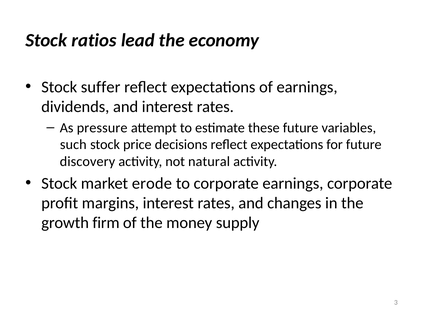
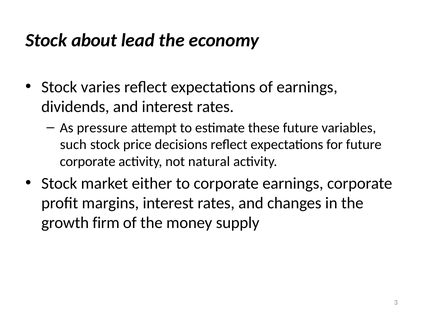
ratios: ratios -> about (94, 40)
suffer: suffer -> varies (101, 87)
discovery: discovery -> corporate (88, 162)
erode: erode -> either (152, 183)
